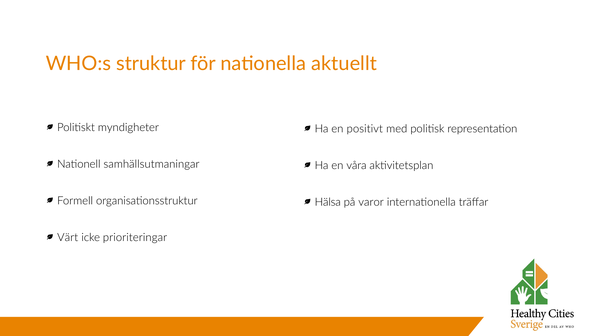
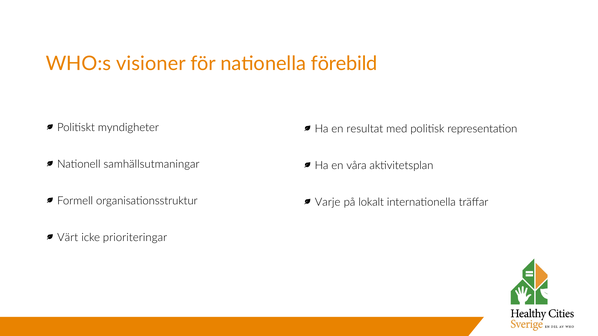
struktur: struktur -> visioner (151, 64)
aktuellt: aktuellt -> förebild (344, 64)
positivt: positivt -> resultat (365, 129)
Hälsa: Hälsa -> Varje (328, 202)
varor: varor -> lokalt (371, 202)
